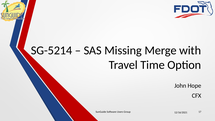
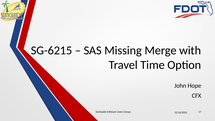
SG-5214: SG-5214 -> SG-6215 (52, 50)
